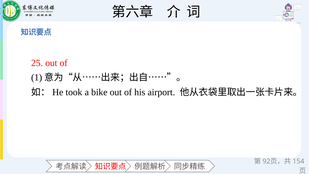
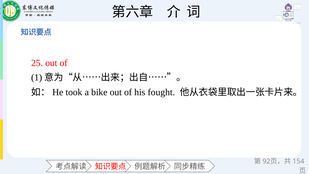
airport: airport -> fought (161, 92)
